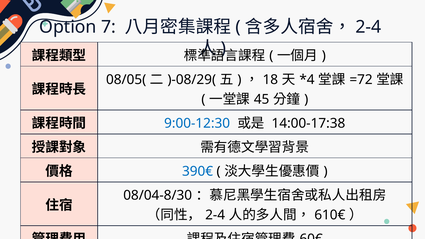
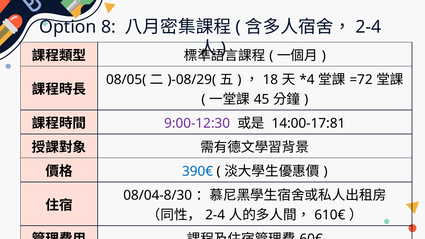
7: 7 -> 8 (109, 27)
9:00-12:30 colour: blue -> purple (197, 123)
14:00-17:38: 14:00-17:38 -> 14:00-17:81 (308, 123)
